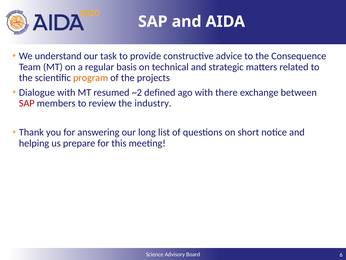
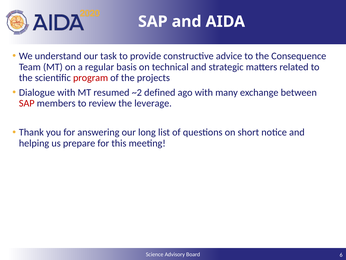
program colour: orange -> red (91, 78)
there: there -> many (227, 92)
industry: industry -> leverage (153, 103)
